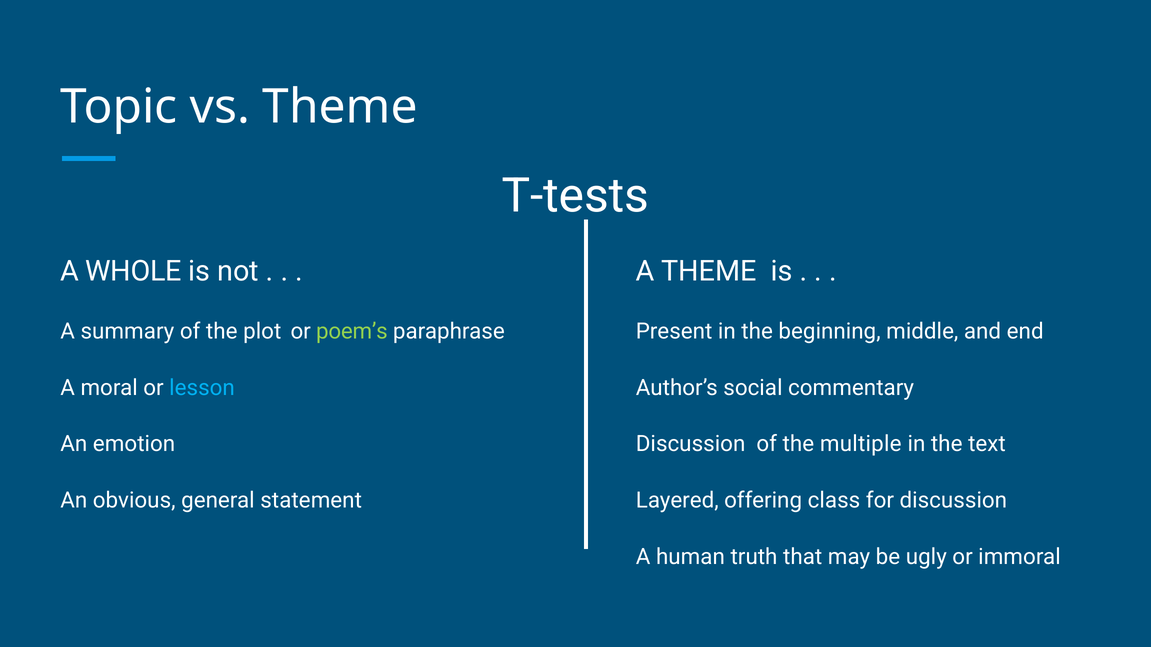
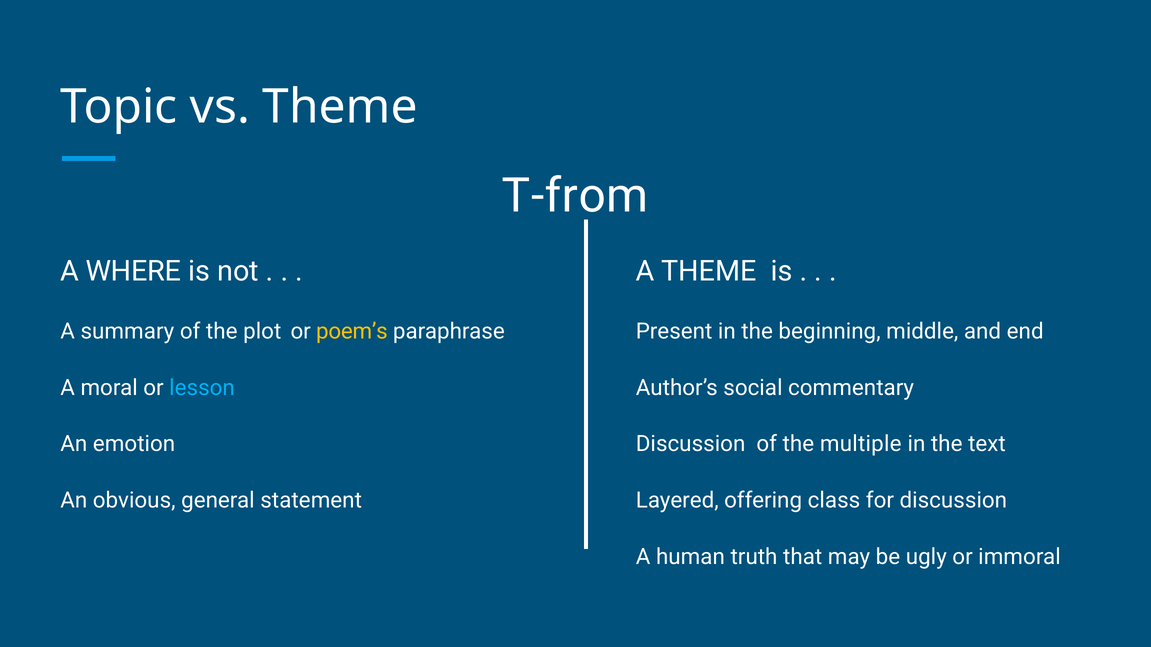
T-tests: T-tests -> T-from (575, 196)
WHOLE: WHOLE -> WHERE (133, 272)
poem’s colour: light green -> yellow (352, 331)
